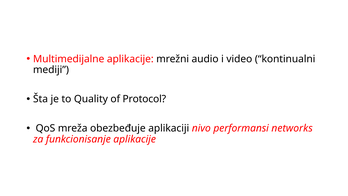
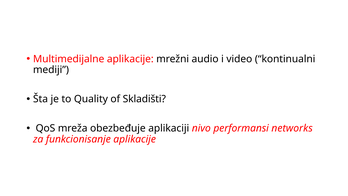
Protocol: Protocol -> Skladišti (144, 99)
